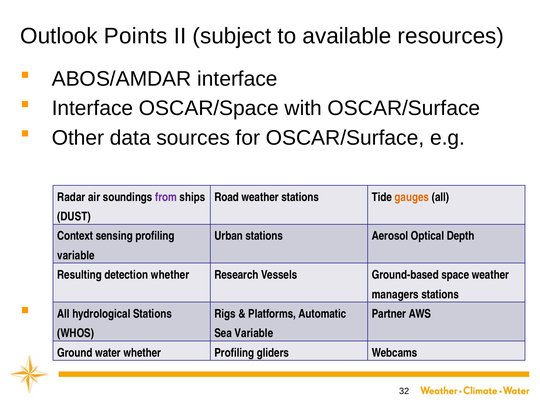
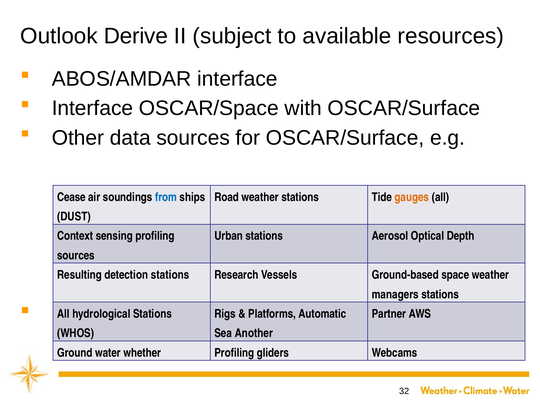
Points: Points -> Derive (136, 36)
Radar: Radar -> Cease (71, 197)
from colour: purple -> blue (166, 197)
variable: variable -> sources (76, 255)
detection whether: whether -> stations (170, 275)
Sea Variable: Variable -> Another (254, 333)
